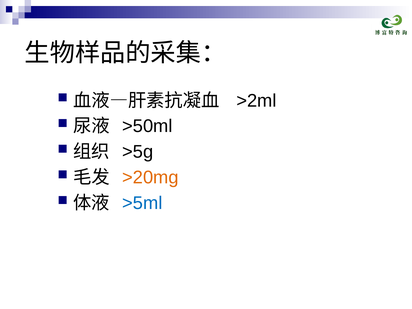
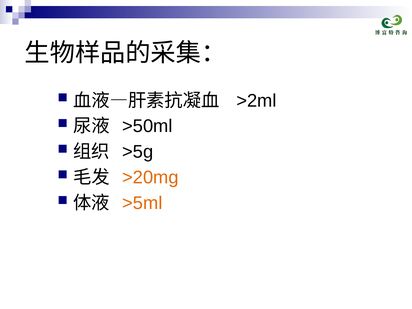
>5ml colour: blue -> orange (142, 203)
